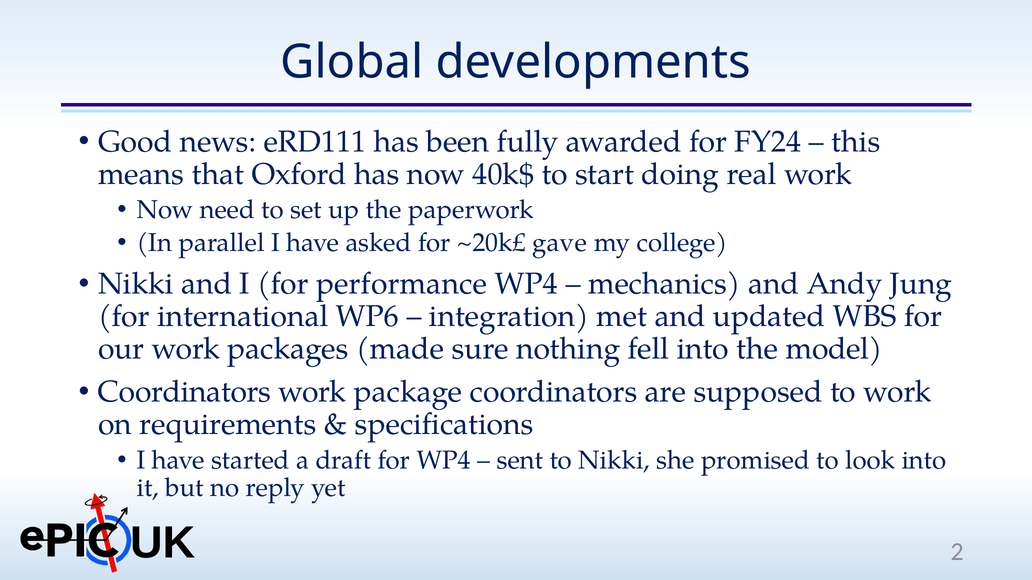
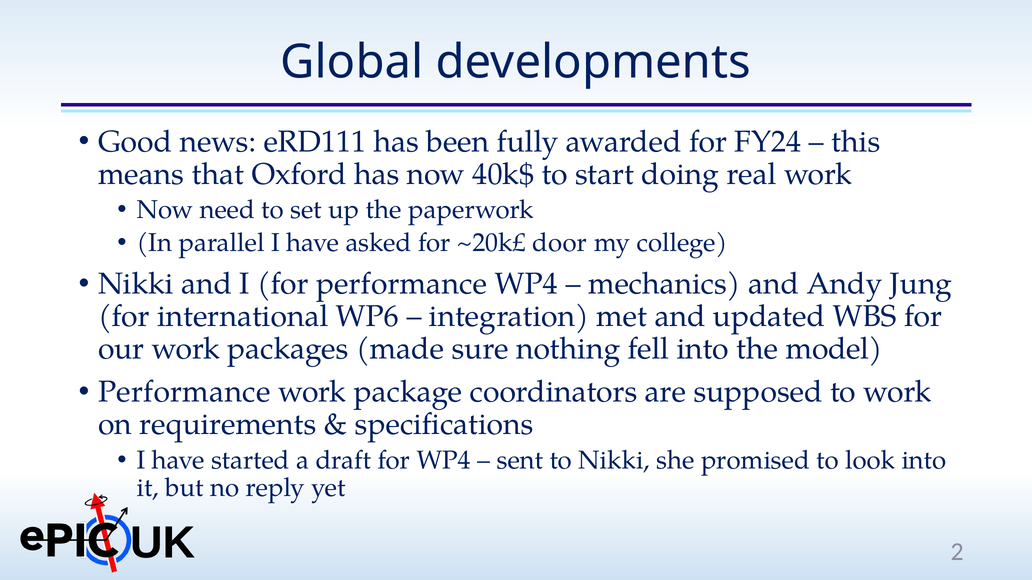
gave: gave -> door (560, 243)
Coordinators: Coordinators -> Performance (184, 392)
